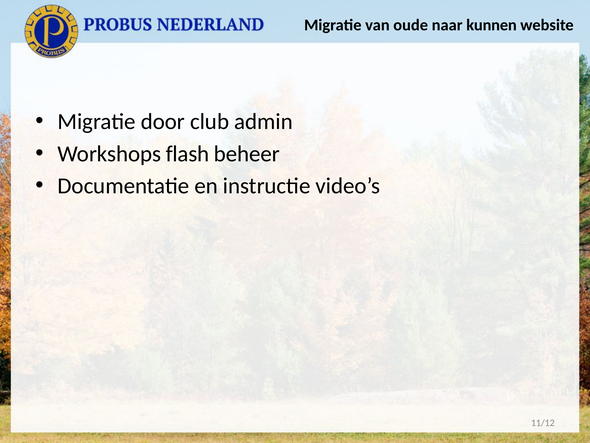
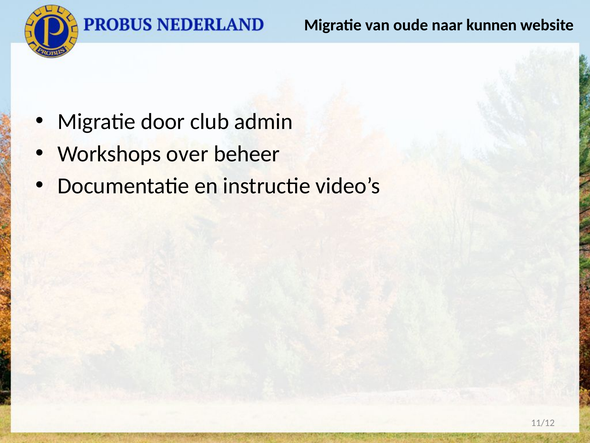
flash: flash -> over (187, 154)
